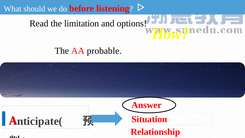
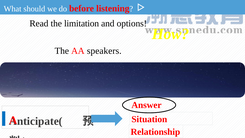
probable: probable -> speakers (104, 51)
